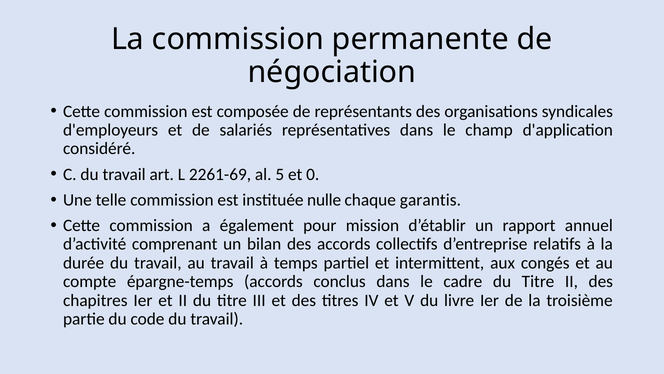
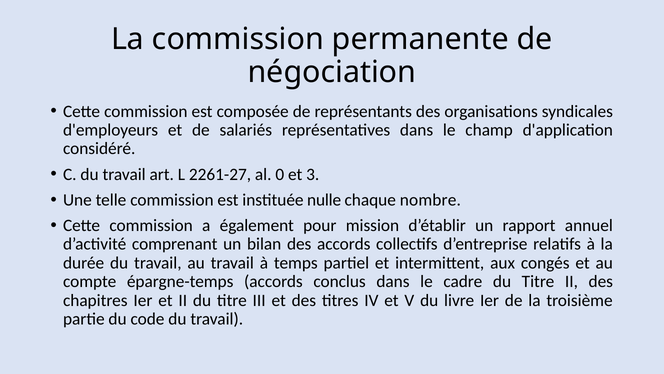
2261-69: 2261-69 -> 2261-27 (220, 174)
5: 5 -> 0 (280, 174)
0: 0 -> 3 (313, 174)
garantis: garantis -> nombre (430, 200)
